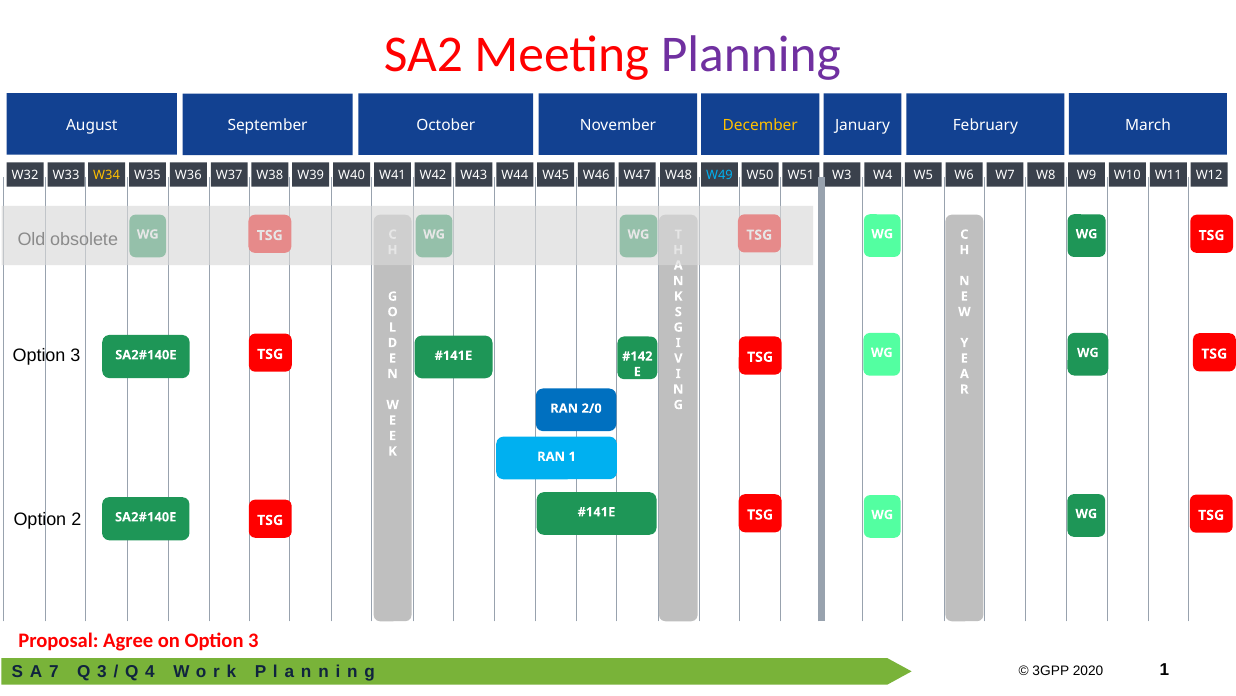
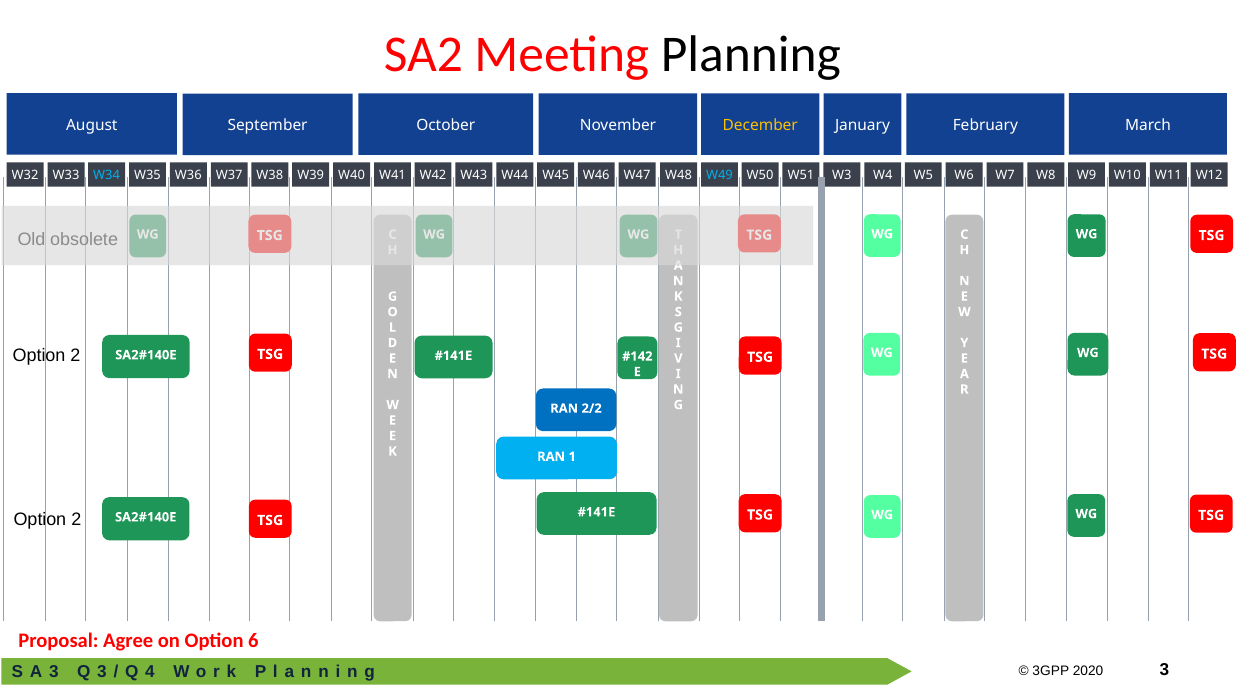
Planning colour: purple -> black (751, 55)
W34 colour: yellow -> light blue (107, 175)
3: 3 -> 2 (75, 355)
2/0: 2/0 -> 2/2 (592, 408)
on Option 3: 3 -> 6 (253, 640)
A 7: 7 -> 3 (54, 671)
1: 1 -> 3 (1164, 669)
